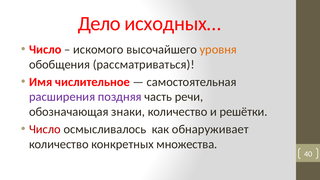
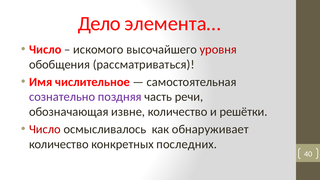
исходных…: исходных… -> элемента… (173, 24)
уровня colour: orange -> red (218, 50)
расширения: расширения -> сознательно (62, 97)
знаки: знаки -> извне (128, 112)
множества: множества -> последних (187, 144)
